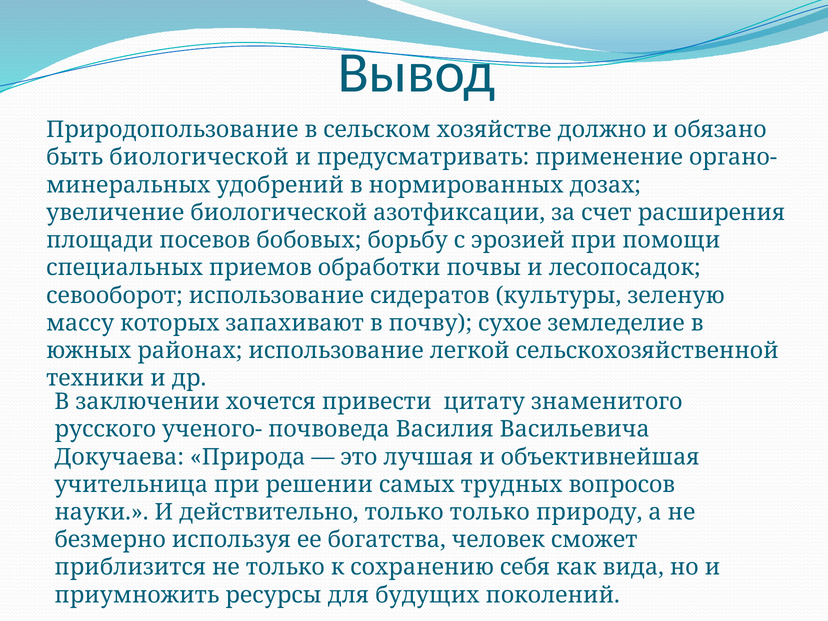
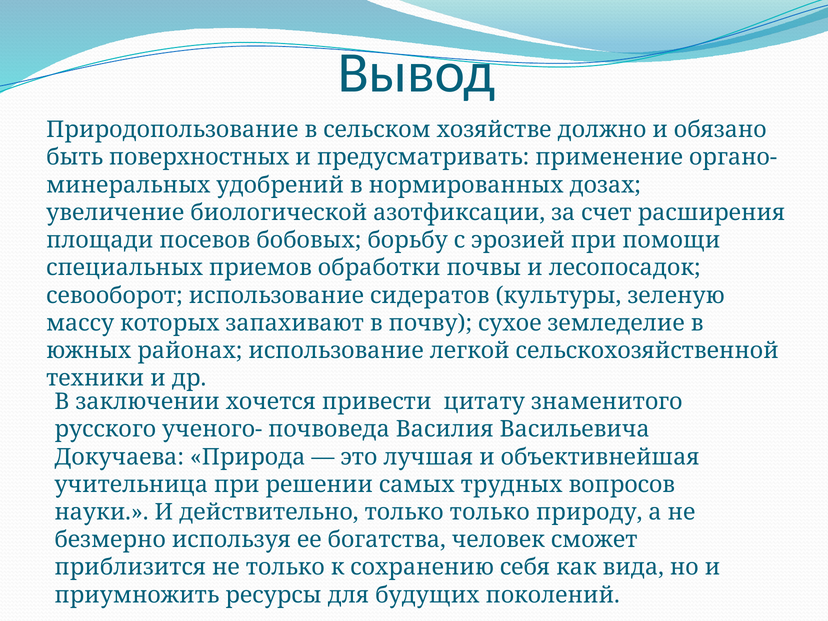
быть биологической: биологической -> поверхностных (199, 157)
